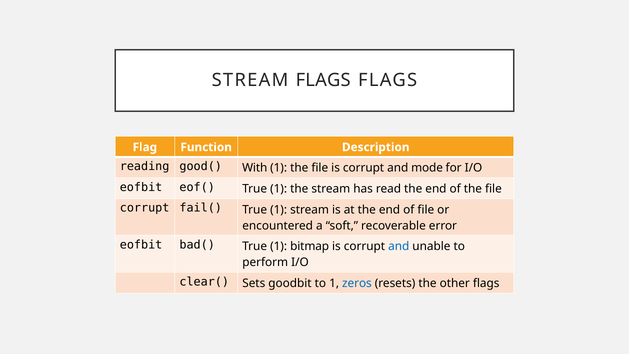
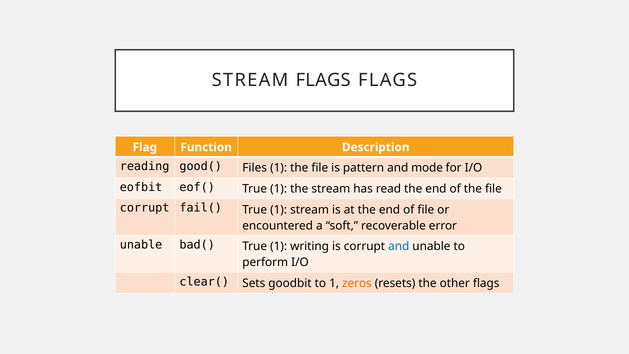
With: With -> Files (255, 168)
file is corrupt: corrupt -> pattern (364, 168)
eofbit: eofbit -> unable (141, 245)
bitmap: bitmap -> writing (310, 246)
zeros colour: blue -> orange (357, 283)
